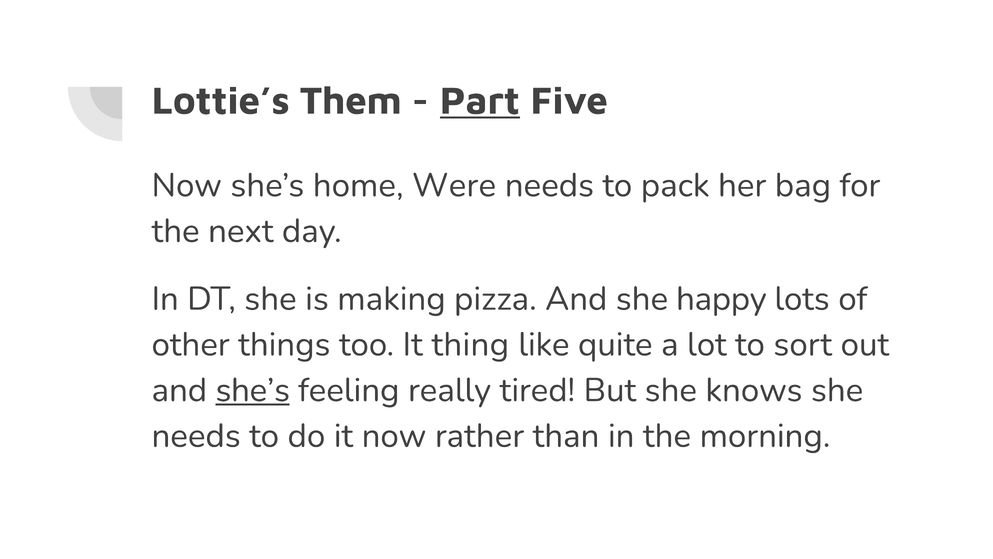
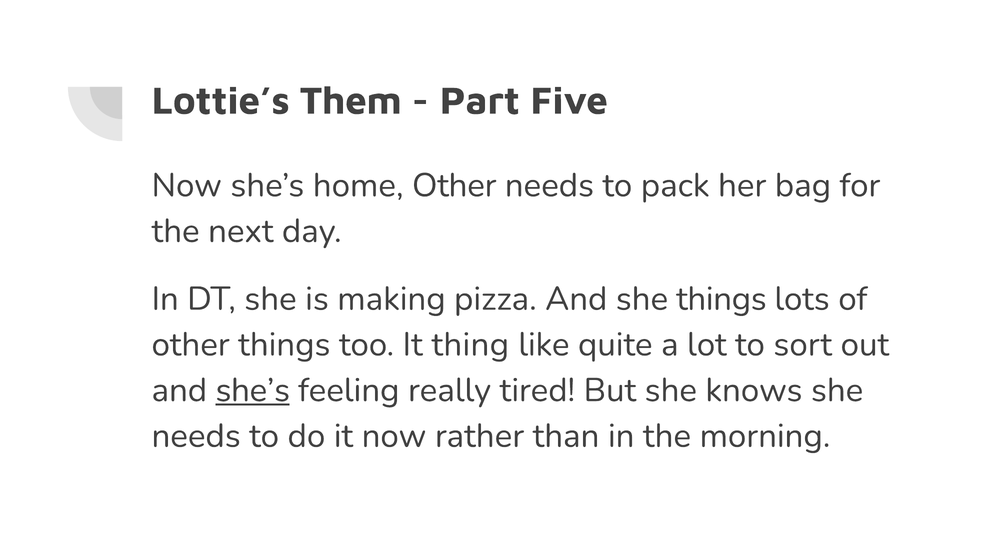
Part underline: present -> none (480, 101)
home Were: Were -> Other (454, 185)
she happy: happy -> things (721, 299)
